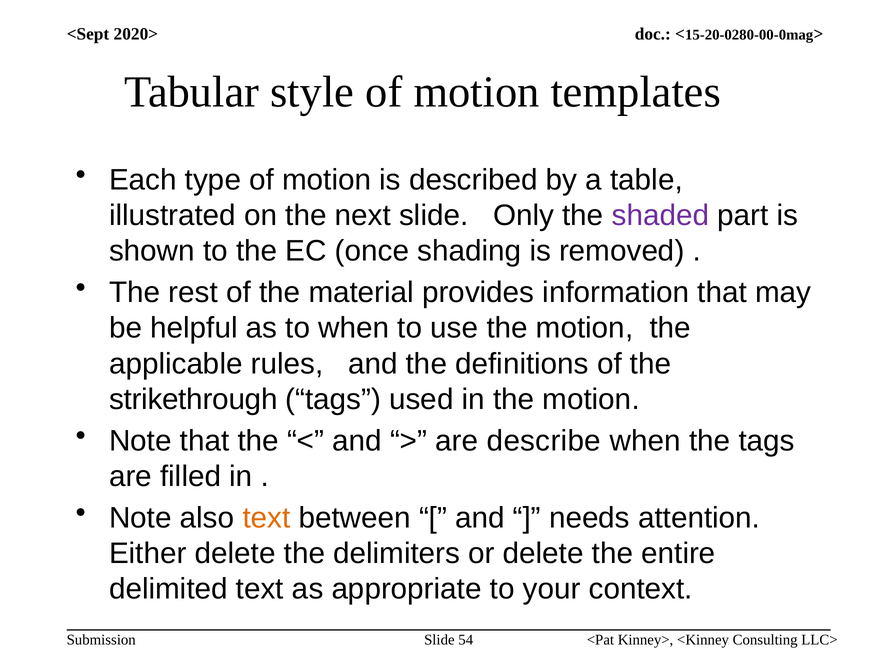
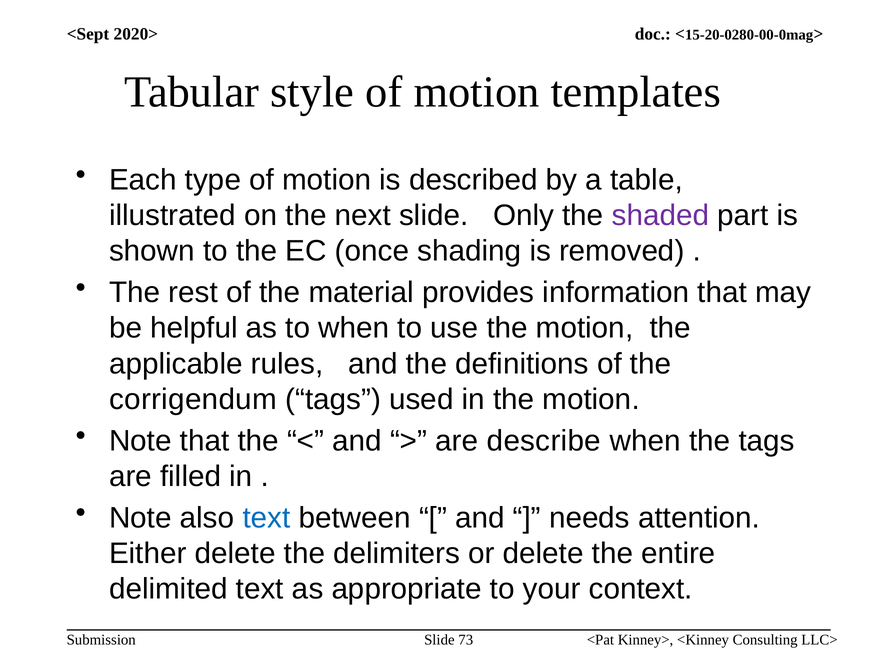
strikethrough: strikethrough -> corrigendum (193, 400)
text colour: orange -> blue (266, 518)
54: 54 -> 73 (466, 640)
